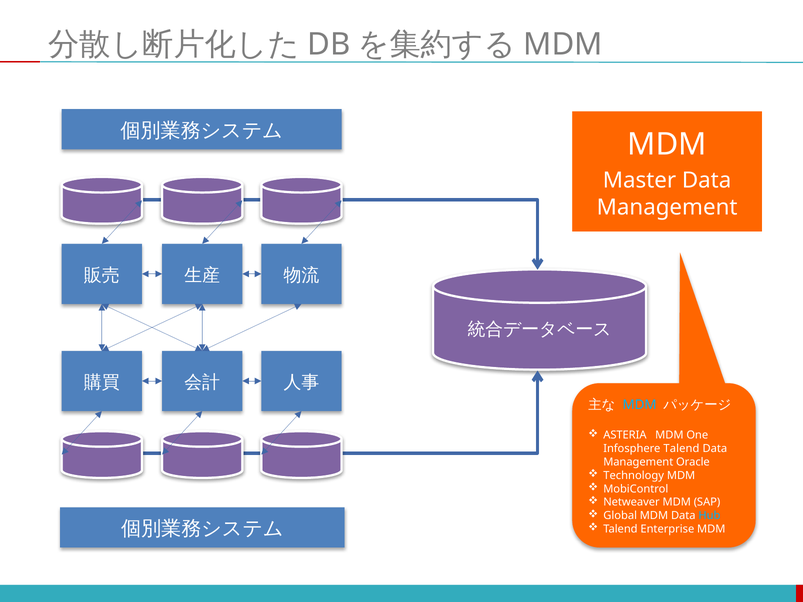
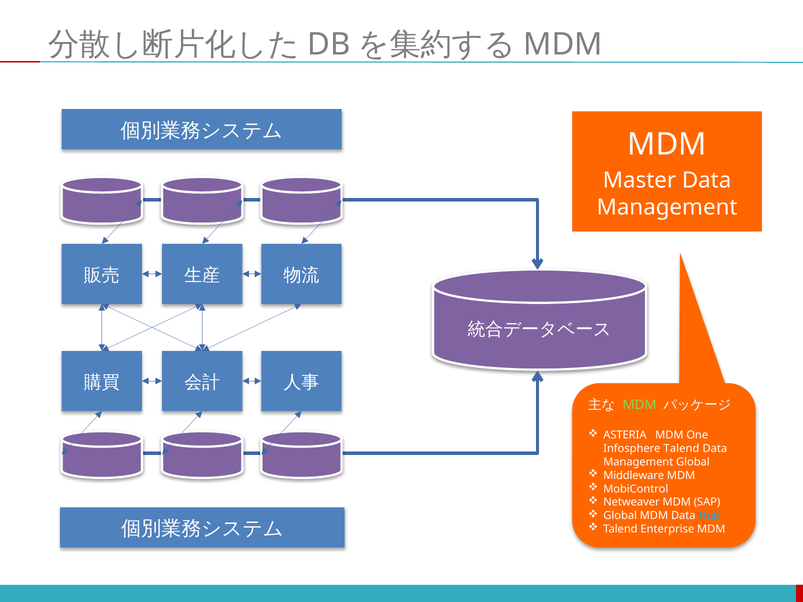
MDM colour: light blue -> light green (640, 405)
Management Oracle: Oracle -> Global (693, 462)
Technology: Technology -> Middleware (634, 476)
